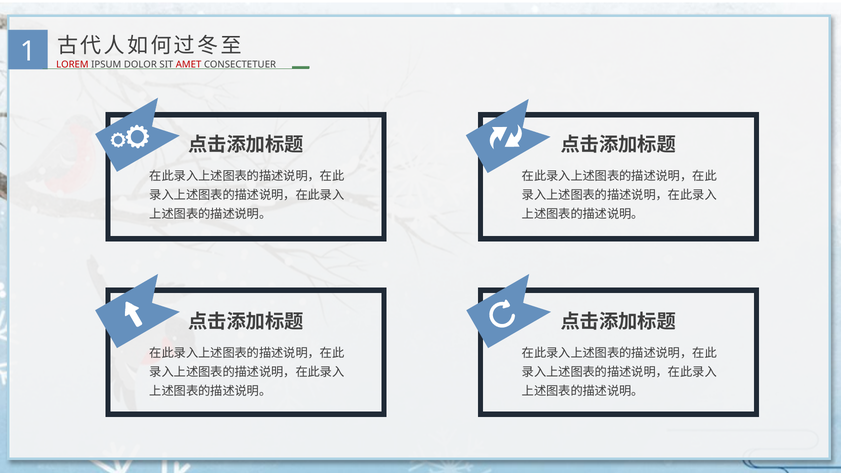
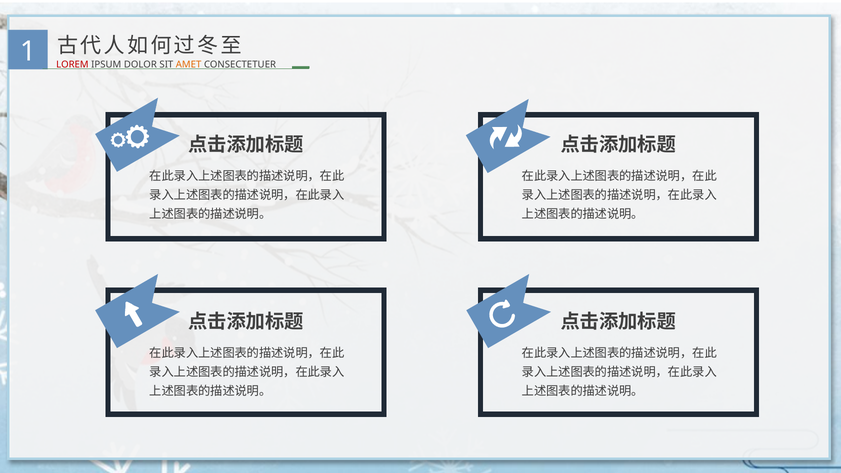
AMET colour: red -> orange (189, 65)
